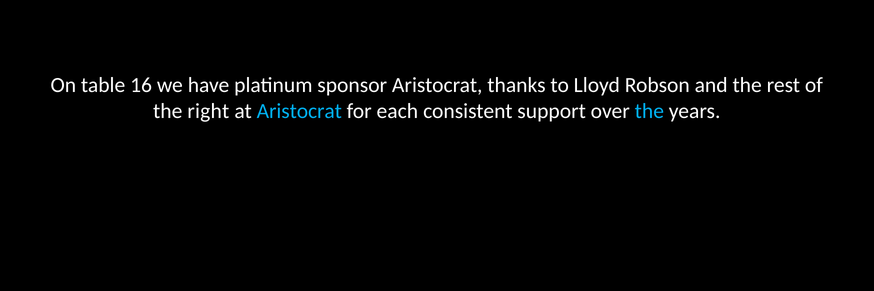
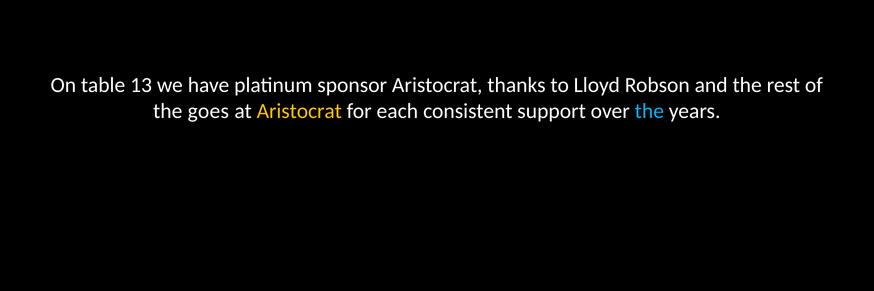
16: 16 -> 13 (141, 85)
right: right -> goes (208, 111)
Aristocrat colour: light blue -> yellow (299, 111)
